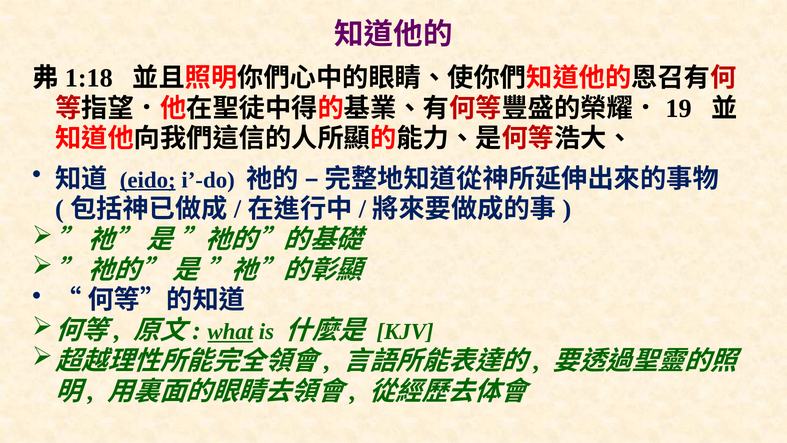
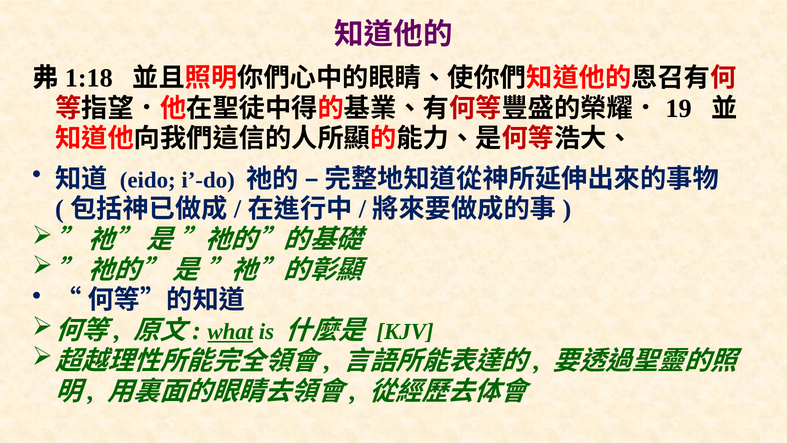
eido underline: present -> none (148, 180)
